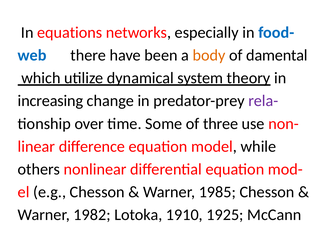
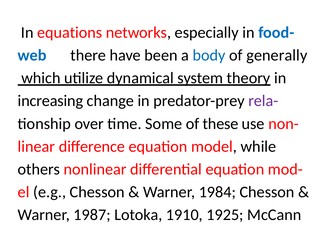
body colour: orange -> blue (209, 55)
damental: damental -> generally (277, 55)
three: three -> these (221, 124)
1985: 1985 -> 1984 (217, 192)
1982: 1982 -> 1987 (92, 215)
